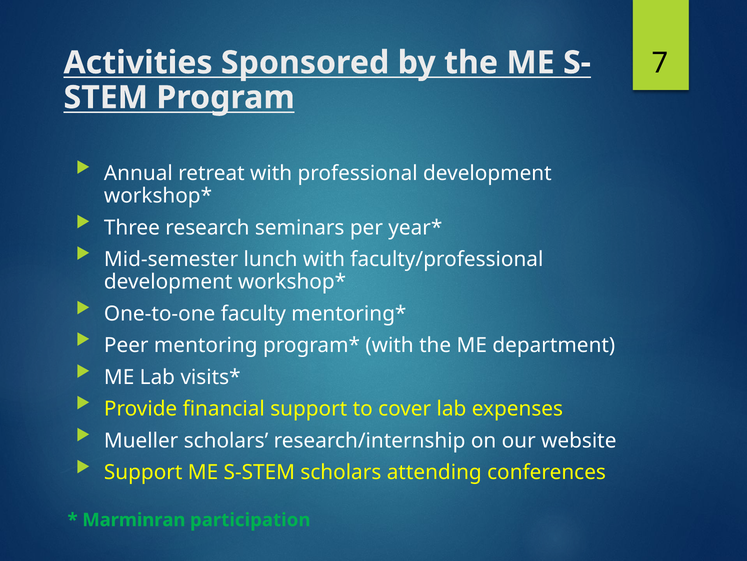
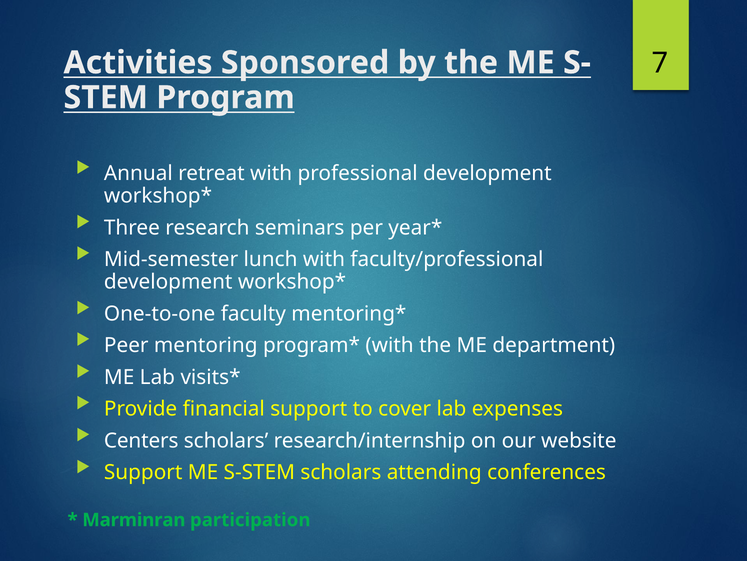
Mueller: Mueller -> Centers (141, 440)
